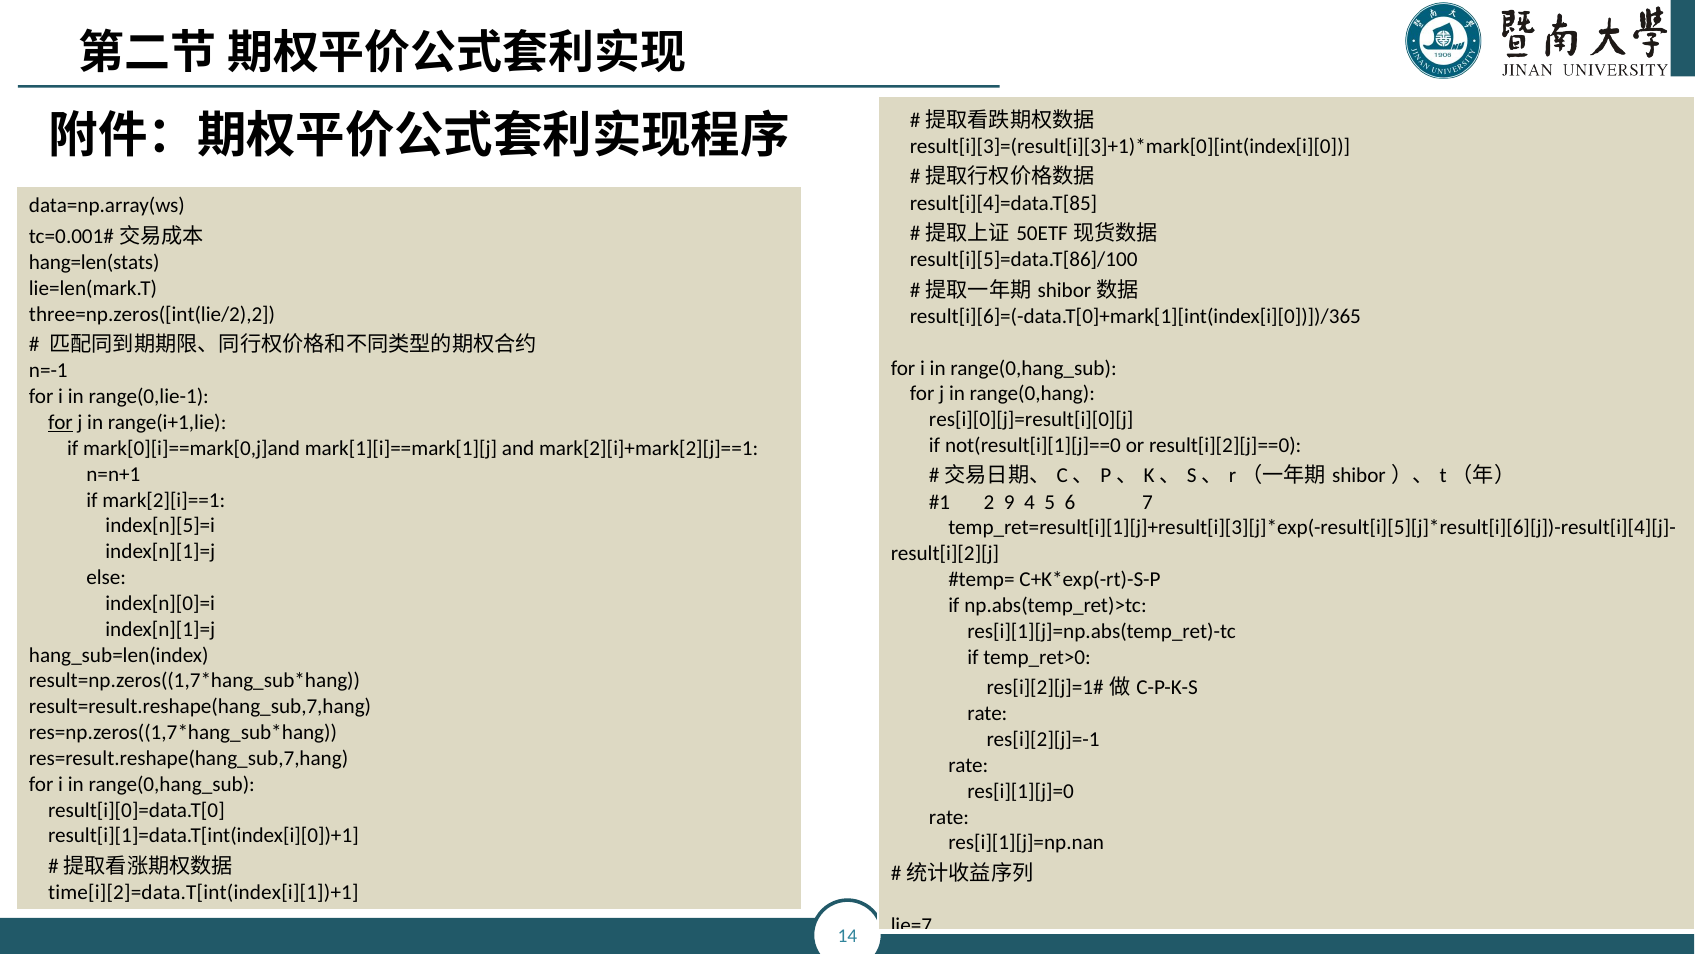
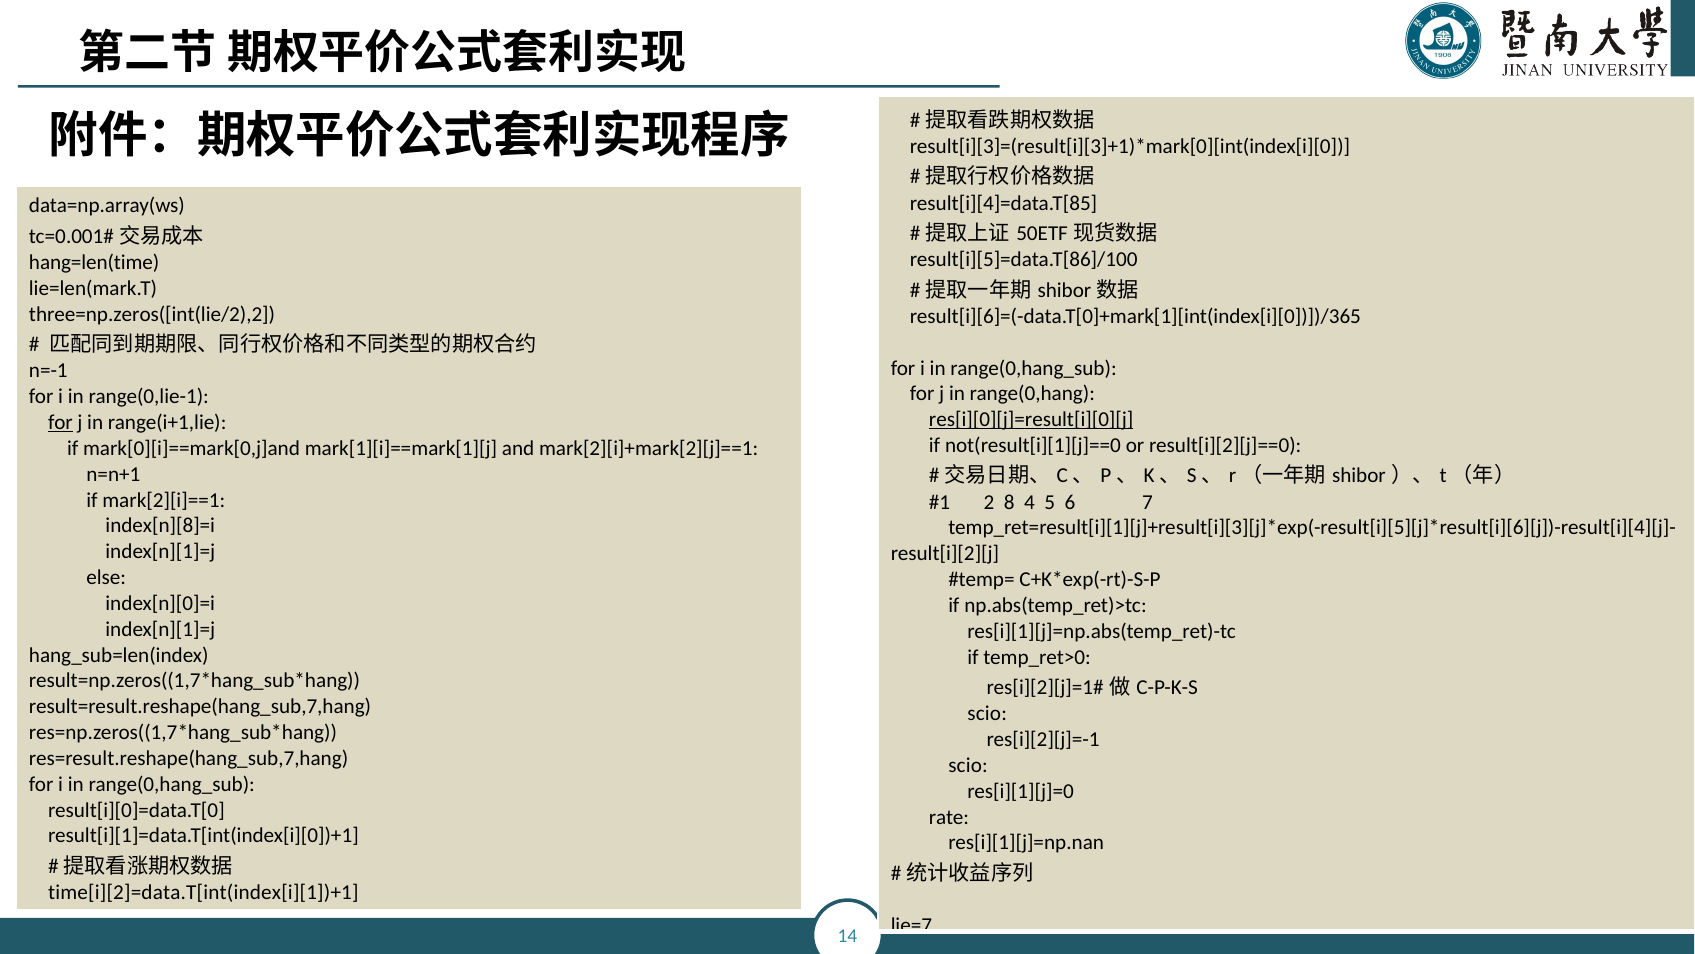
hang=len(stats: hang=len(stats -> hang=len(time (94, 263)
res[i][0][j]=result[i][0][j underline: none -> present (1031, 420)
9: 9 -> 8 (1009, 502)
index[n][5]=i: index[n][5]=i -> index[n][8]=i (160, 526)
rate: rate -> scio (987, 714)
rate: rate -> scio (968, 765)
